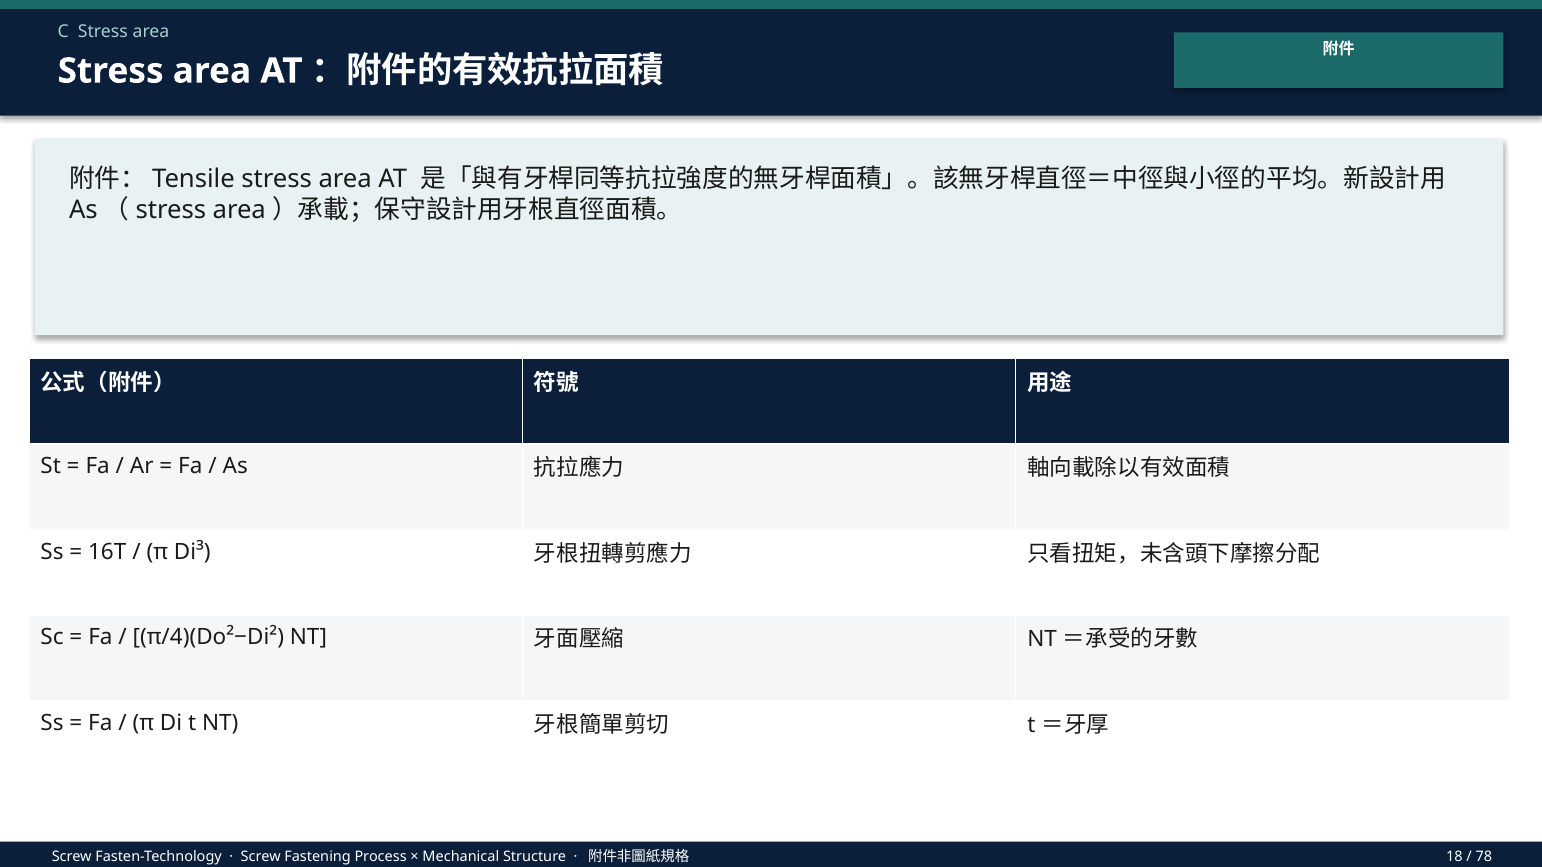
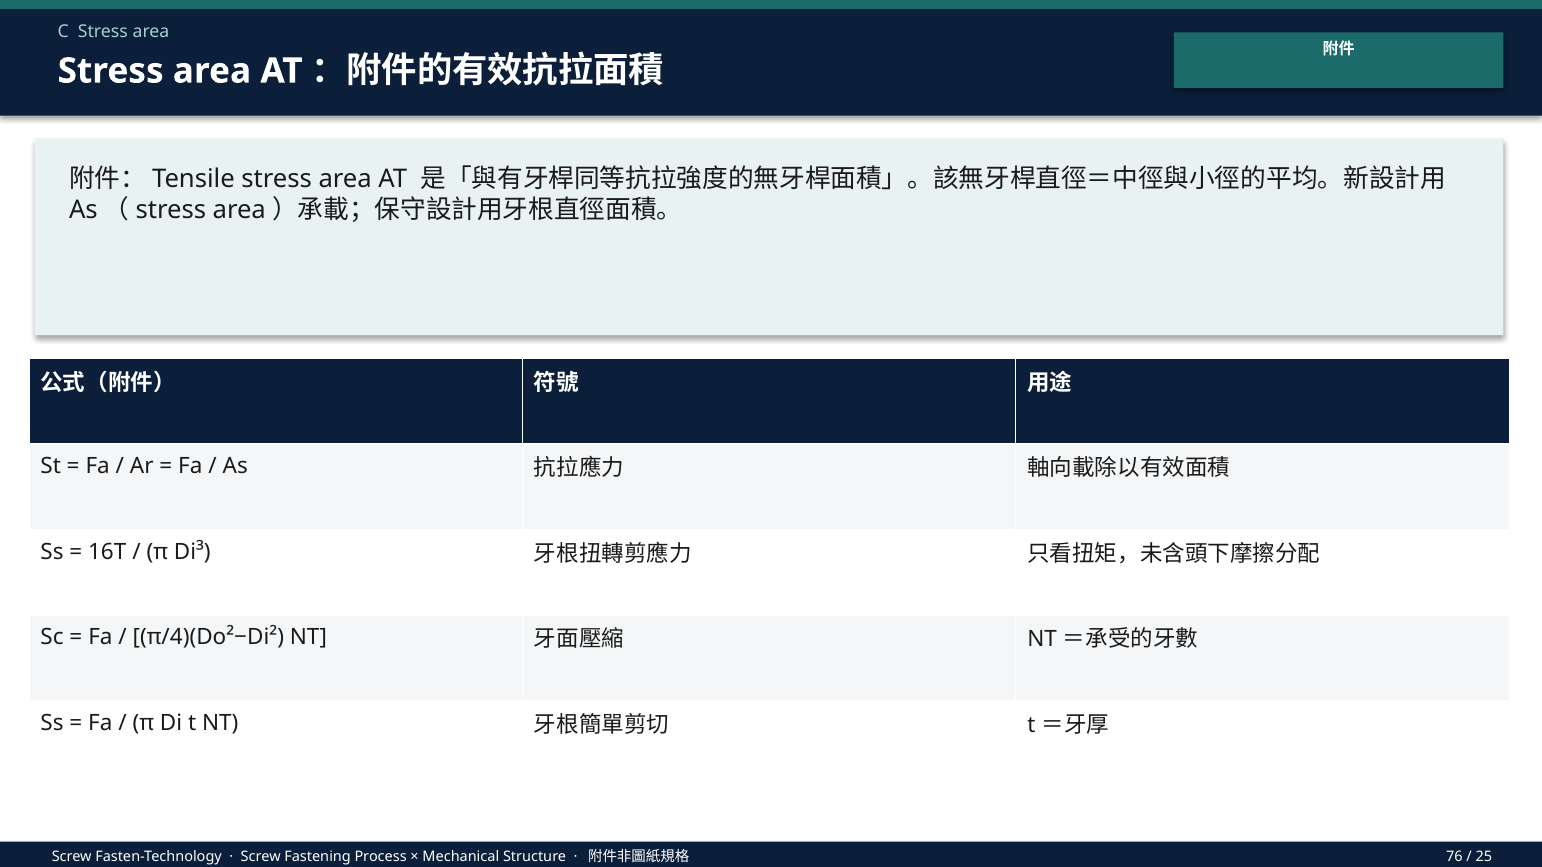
18: 18 -> 76 (1454, 857)
78: 78 -> 25 (1484, 857)
